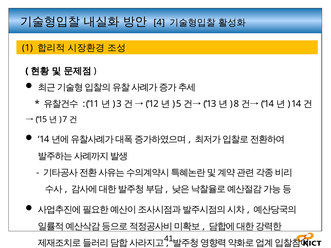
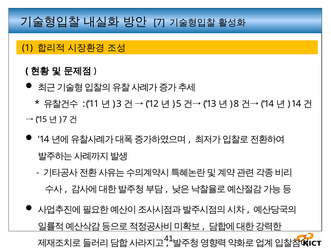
4: 4 -> 7 (159, 23)
